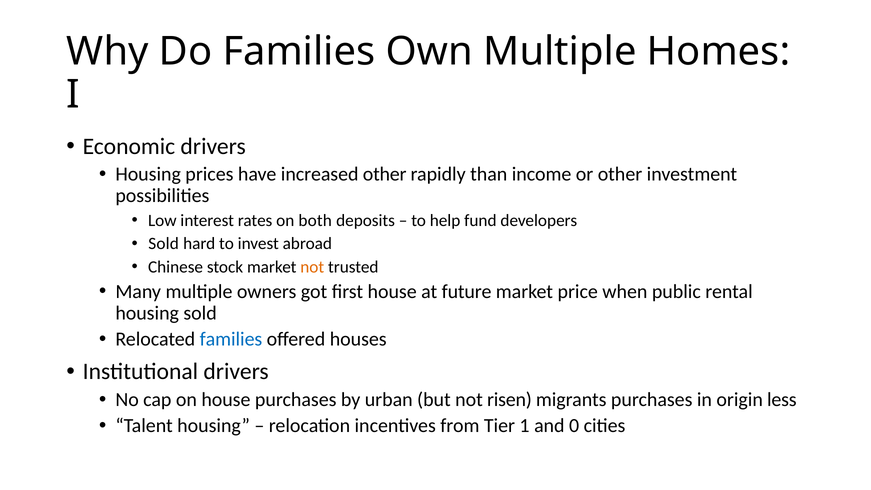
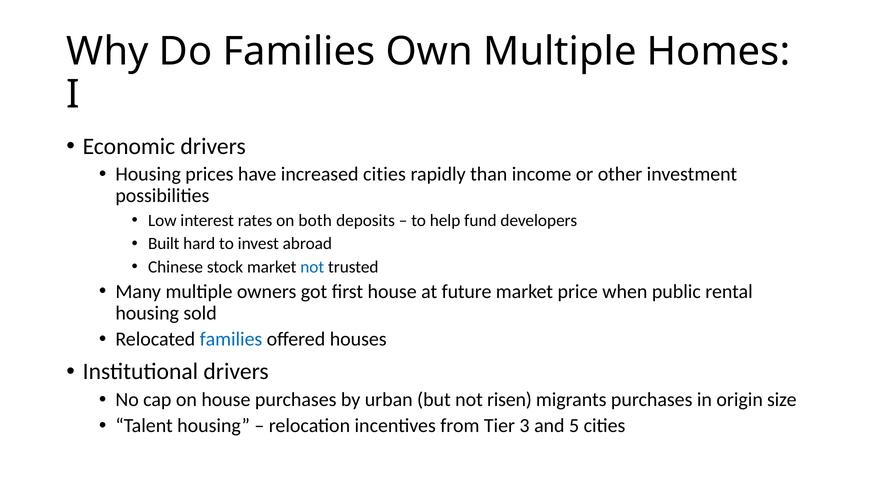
increased other: other -> cities (384, 174)
Sold: Sold -> Built (164, 244)
not colour: orange -> blue (312, 267)
less: less -> size (782, 400)
1: 1 -> 3 (525, 426)
0: 0 -> 5 (574, 426)
